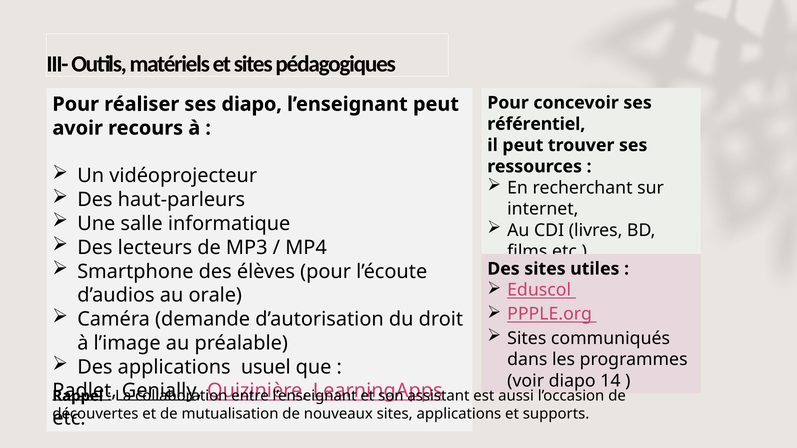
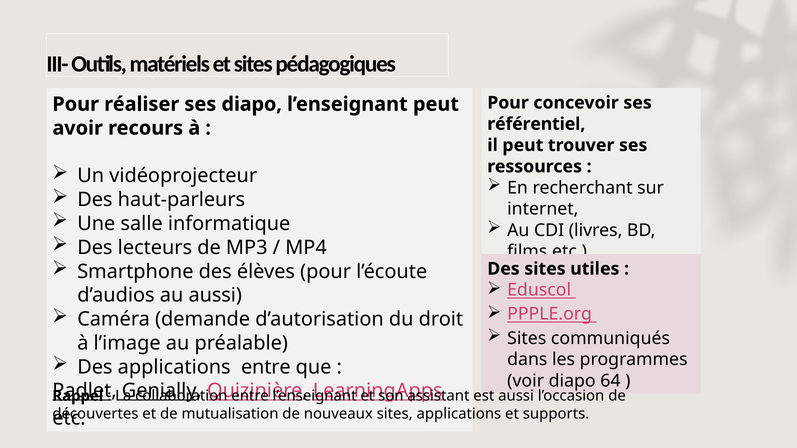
au orale: orale -> aussi (215, 296)
applications usuel: usuel -> entre (266, 367)
14: 14 -> 64 (610, 381)
